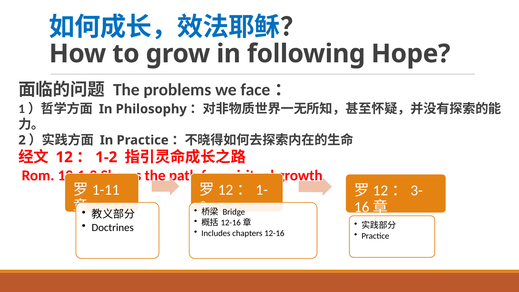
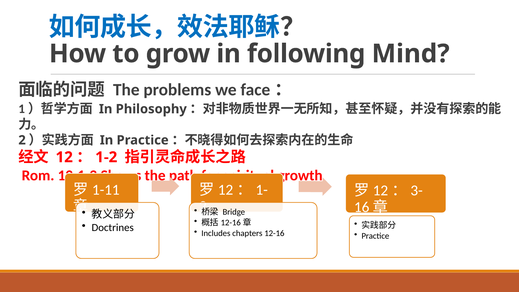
Hope: Hope -> Mind (411, 54)
